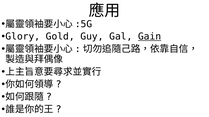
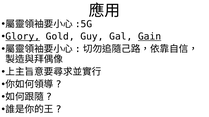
Glory underline: none -> present (23, 37)
